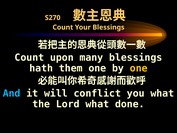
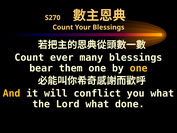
upon: upon -> ever (62, 57)
hath: hath -> bear (41, 68)
And colour: light blue -> yellow (12, 93)
